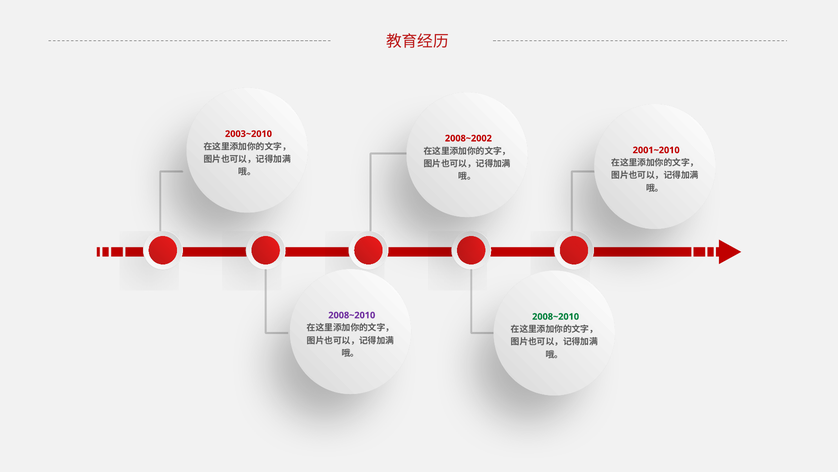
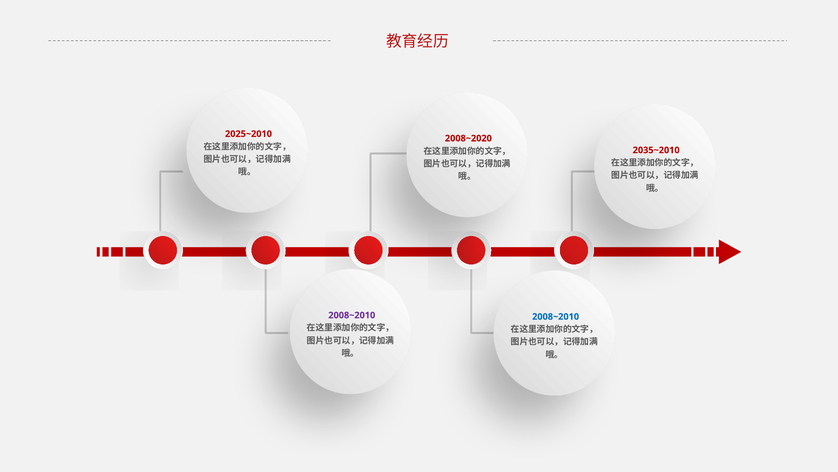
2003~2010: 2003~2010 -> 2025~2010 (248, 134)
2008~2002: 2008~2002 -> 2008~2020 (468, 138)
2001~2010: 2001~2010 -> 2035~2010 (656, 150)
2008~2010 colour: green -> blue (556, 316)
